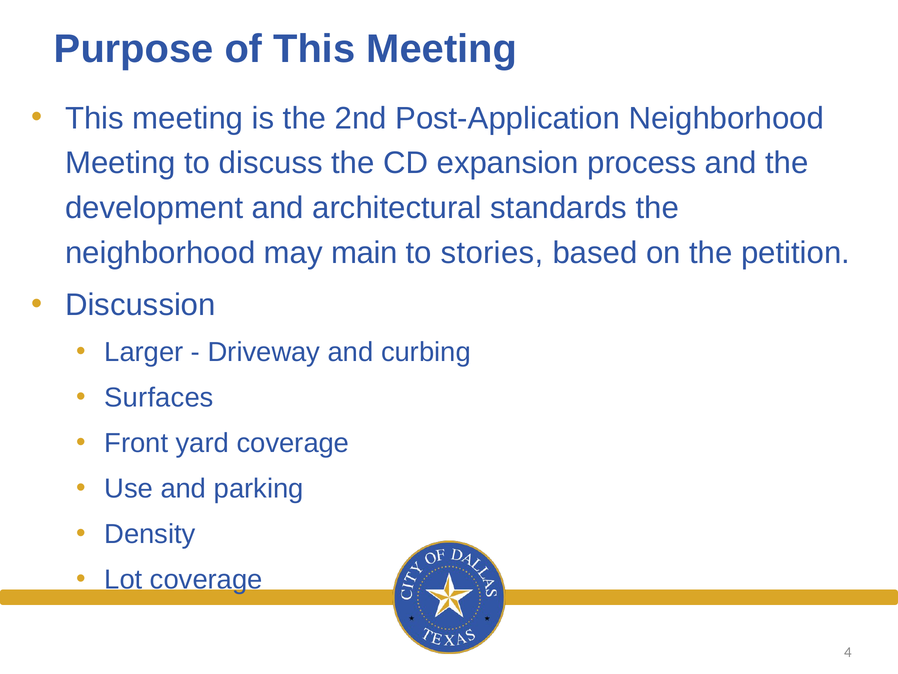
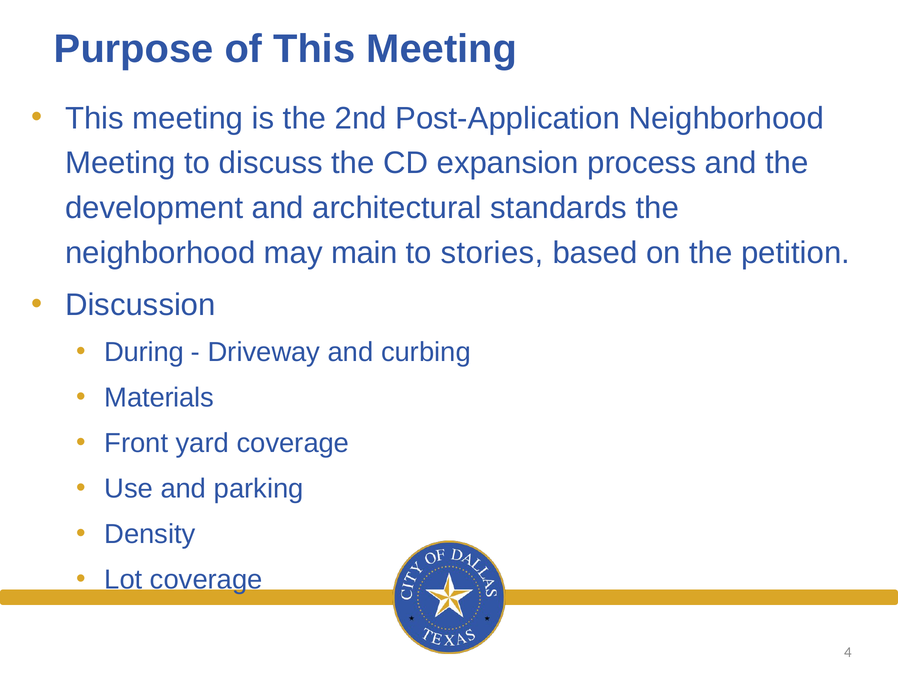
Larger: Larger -> During (144, 352)
Surfaces: Surfaces -> Materials (159, 397)
